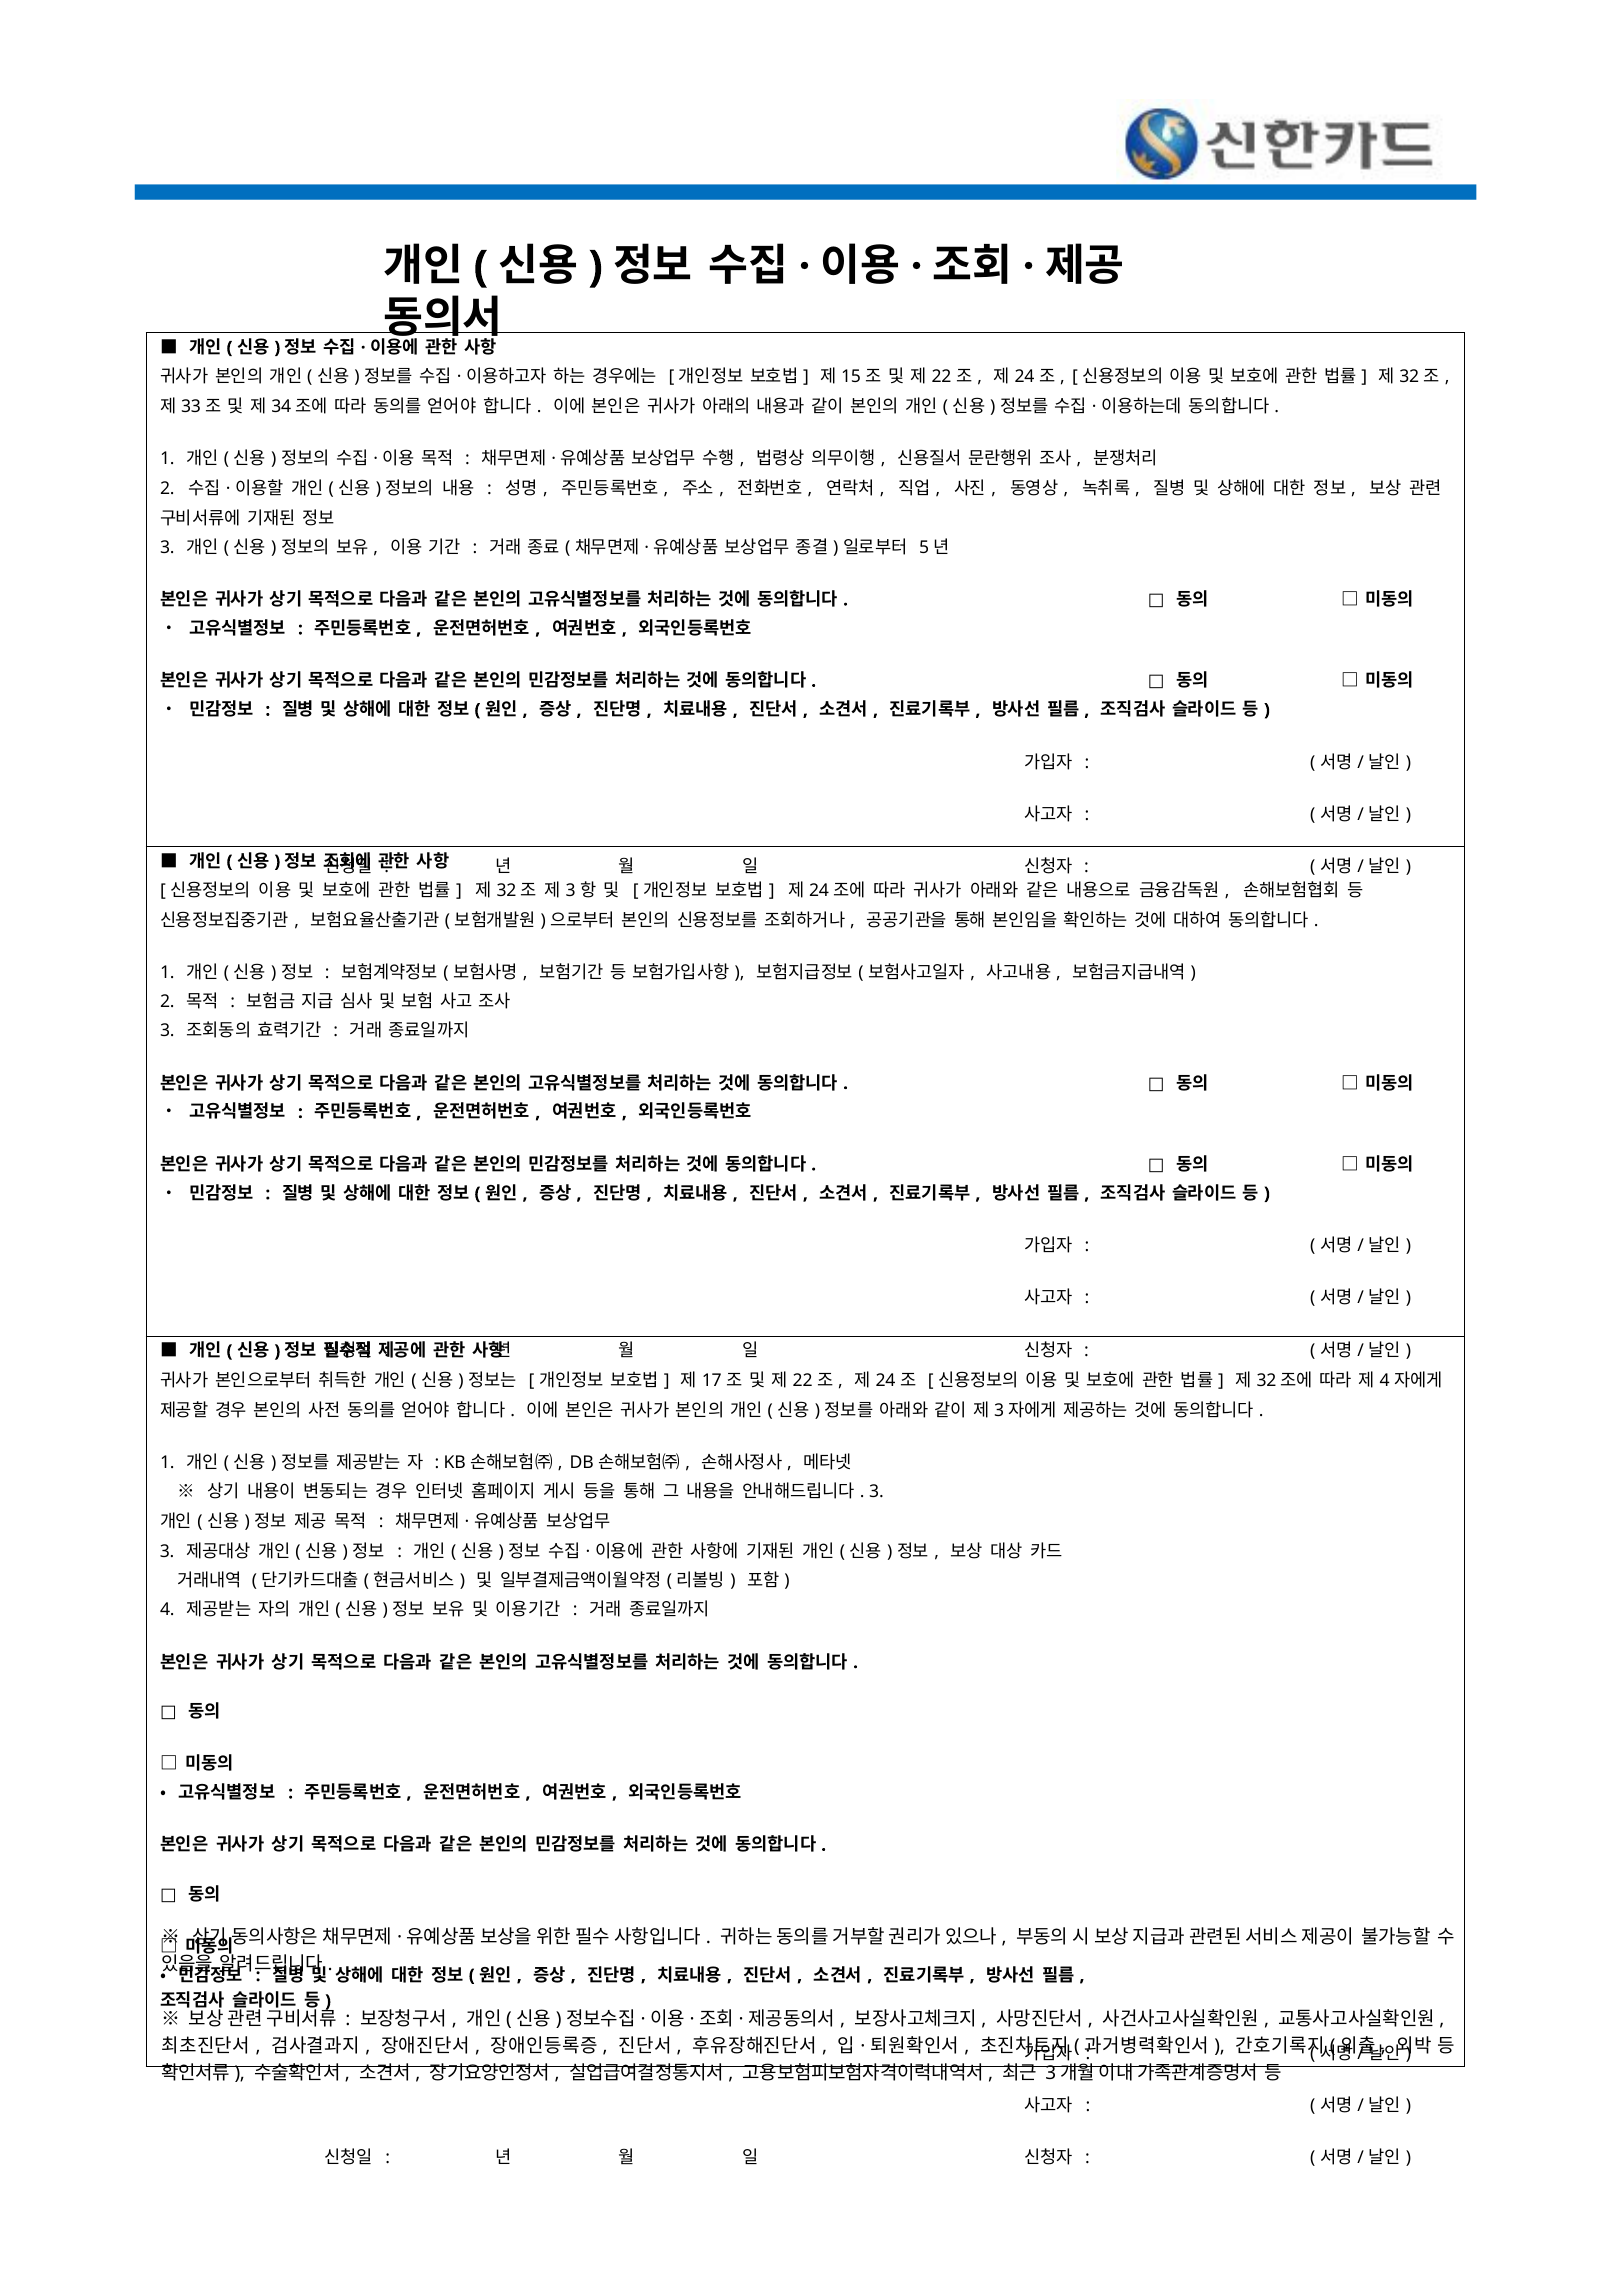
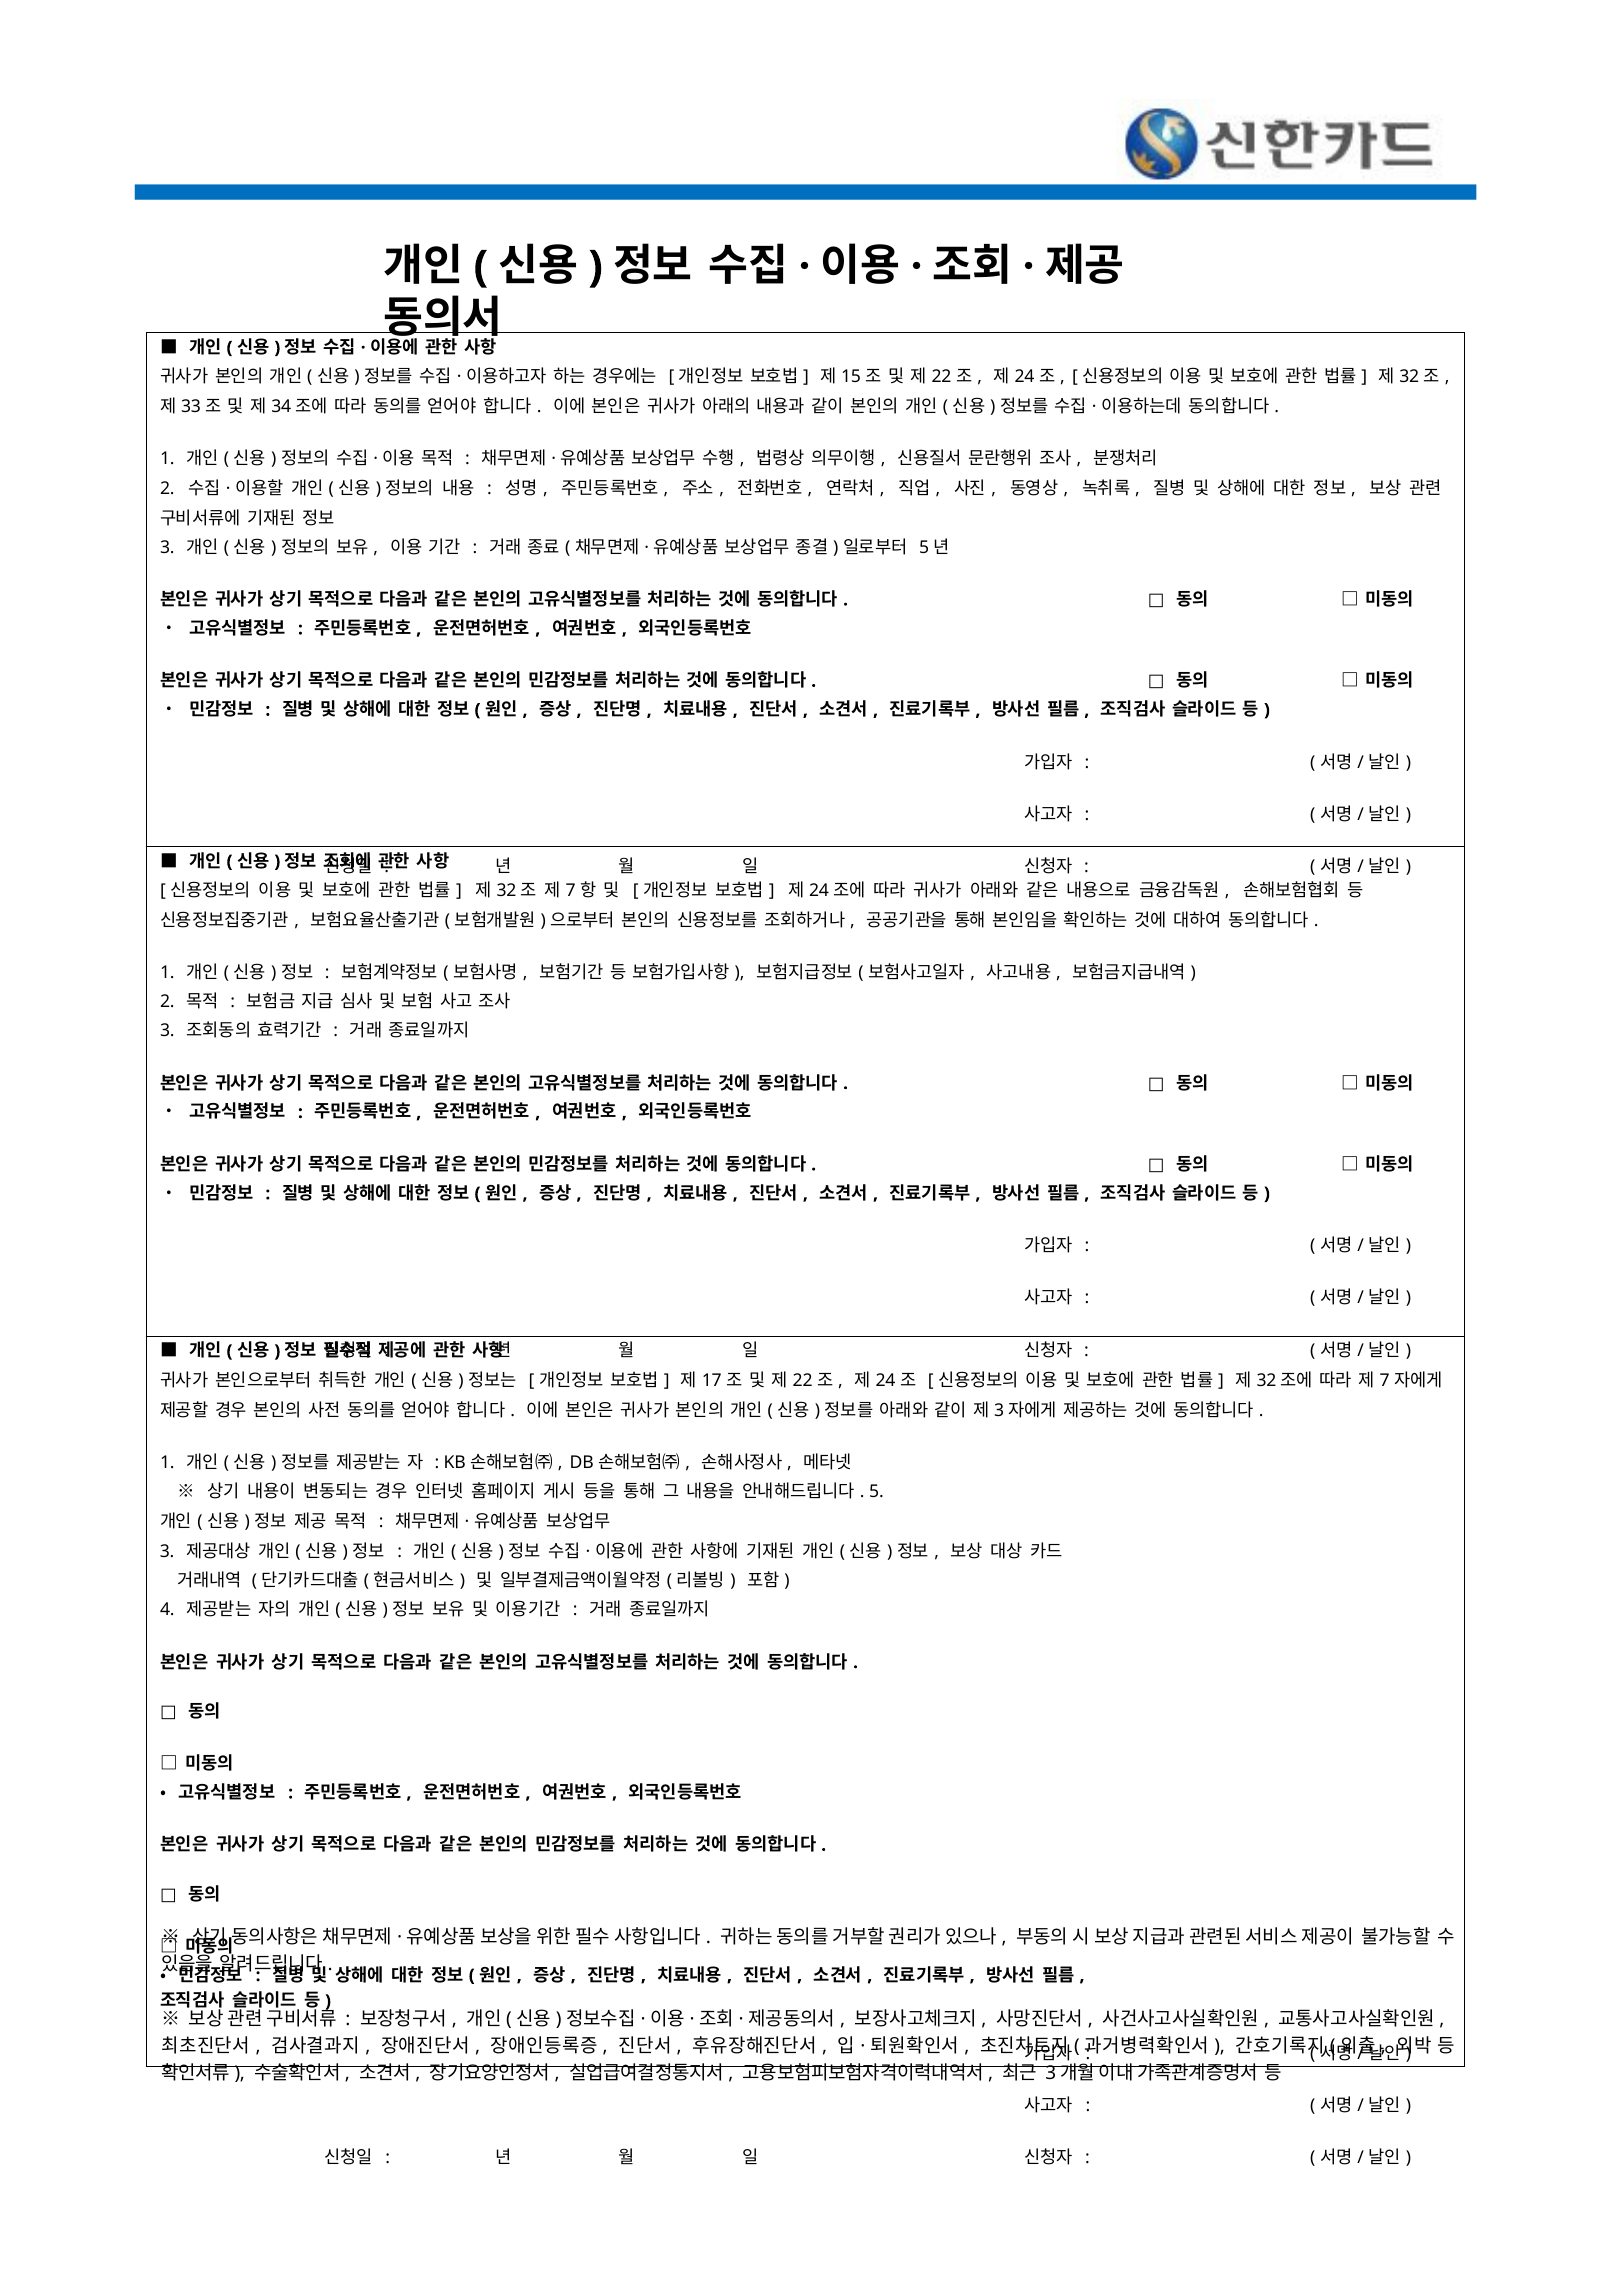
3: 3 -> 7 (571, 891)
4: 4 -> 7 (1385, 1380)
3: 3 -> 5 (876, 1492)
